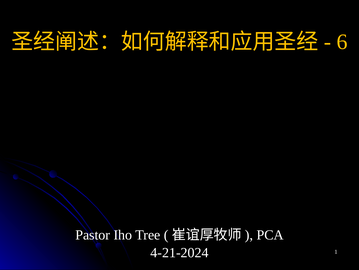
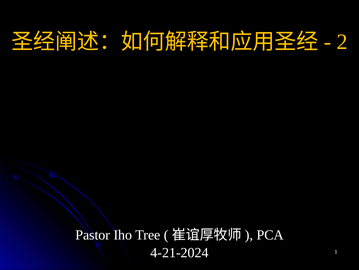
6: 6 -> 2 (342, 42)
